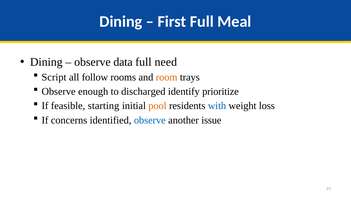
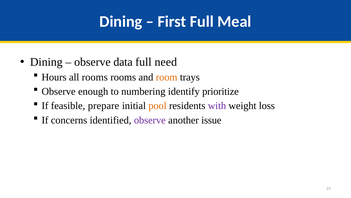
Script: Script -> Hours (54, 77)
all follow: follow -> rooms (95, 77)
discharged: discharged -> numbering (143, 91)
starting: starting -> prepare (104, 106)
with colour: blue -> purple (217, 106)
observe colour: blue -> purple (150, 120)
